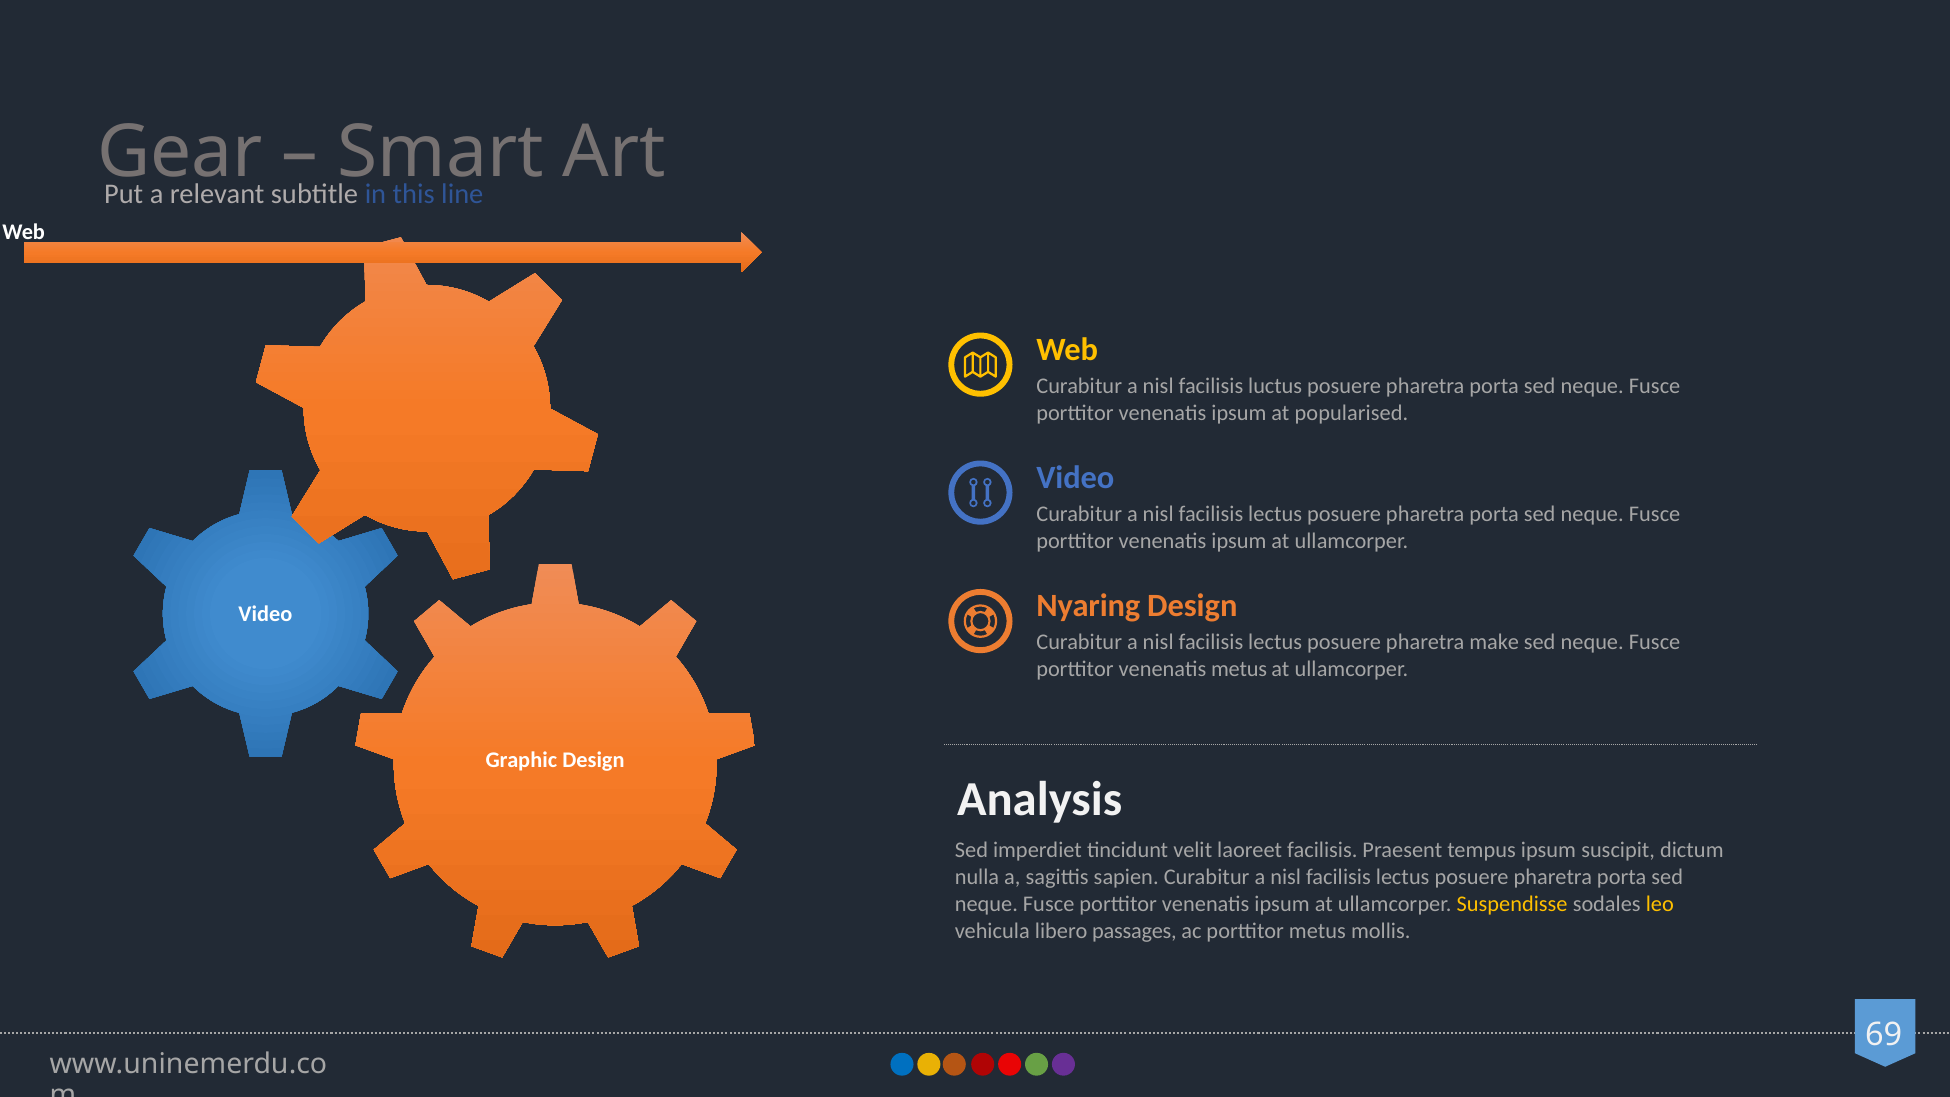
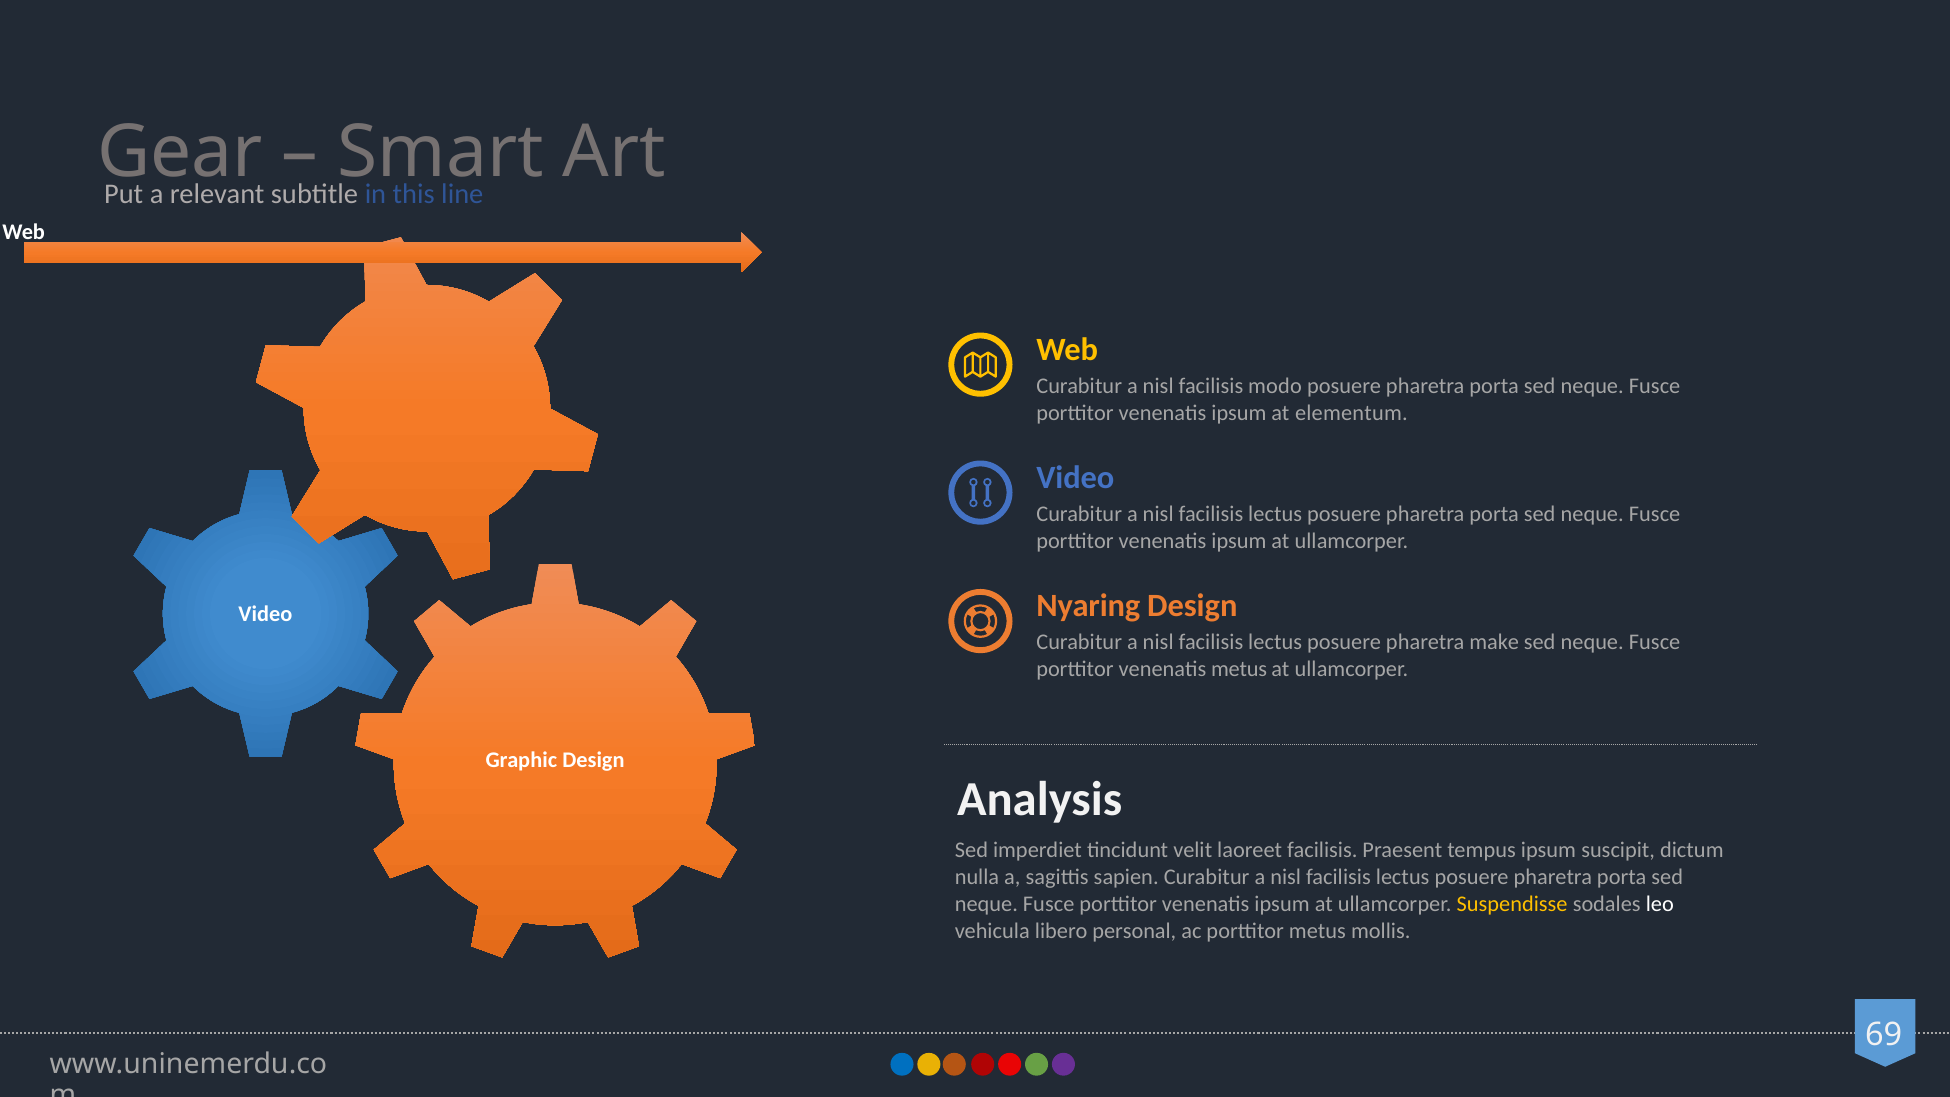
luctus: luctus -> modo (1275, 386)
popularised: popularised -> elementum (1351, 413)
leo colour: yellow -> white (1660, 904)
passages: passages -> personal (1134, 931)
